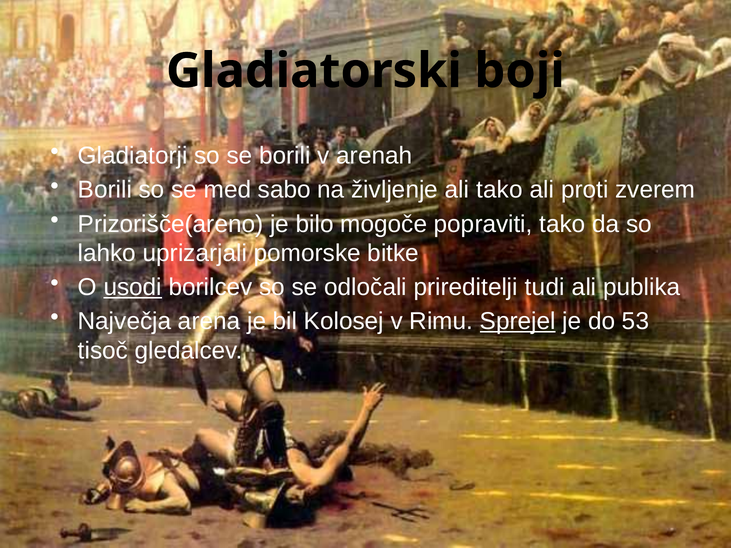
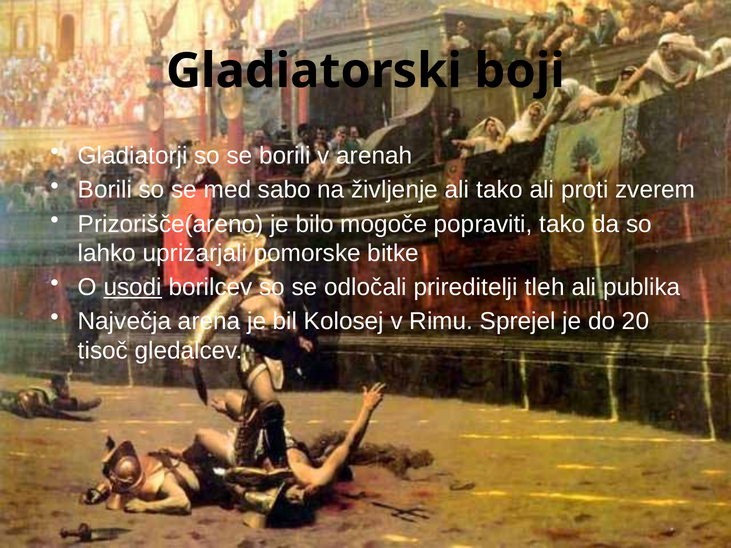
tudi: tudi -> tleh (545, 287)
Sprejel underline: present -> none (518, 322)
53: 53 -> 20 (636, 322)
